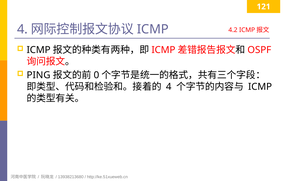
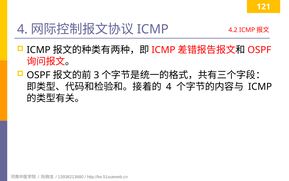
PING: PING -> OSPF (39, 75)
0: 0 -> 3 (96, 75)
